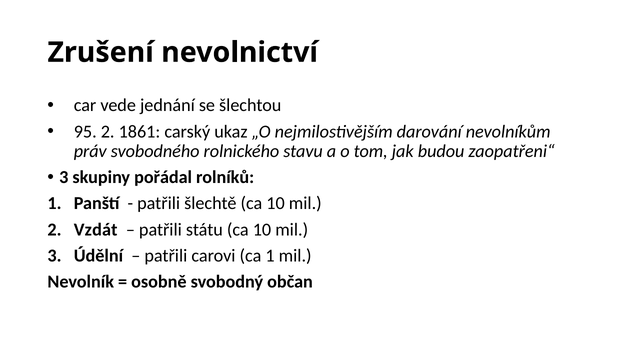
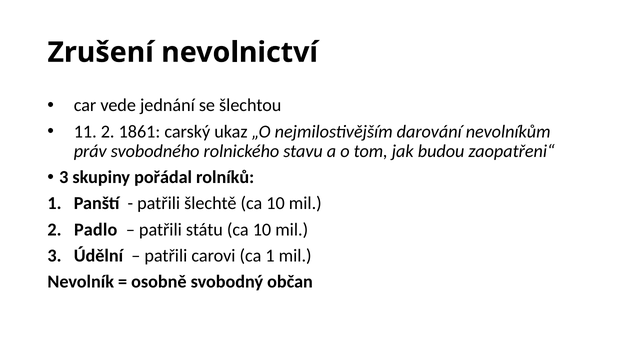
95: 95 -> 11 (85, 131)
Vzdát: Vzdát -> Padlo (96, 229)
